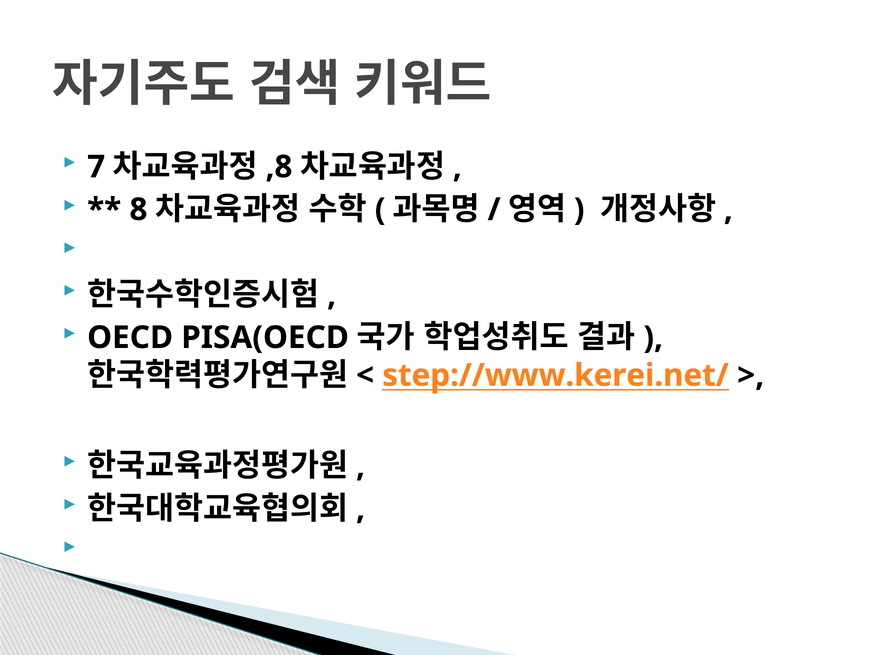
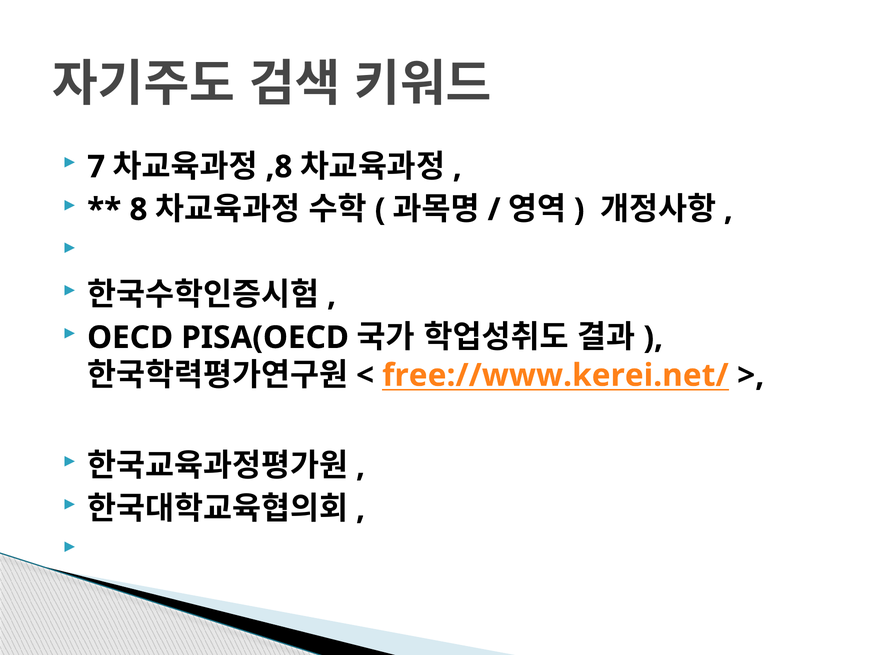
step://www.kerei.net/: step://www.kerei.net/ -> free://www.kerei.net/ (555, 375)
